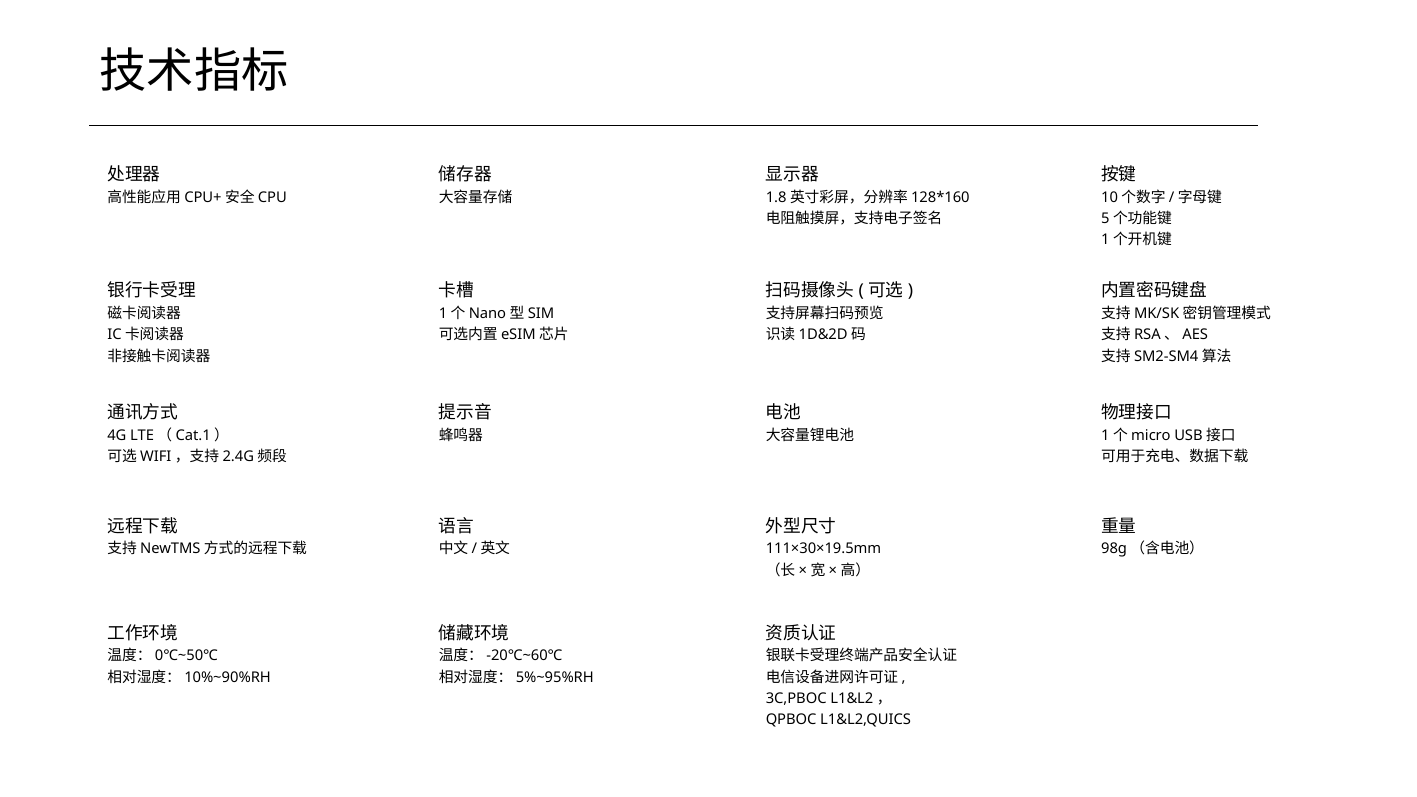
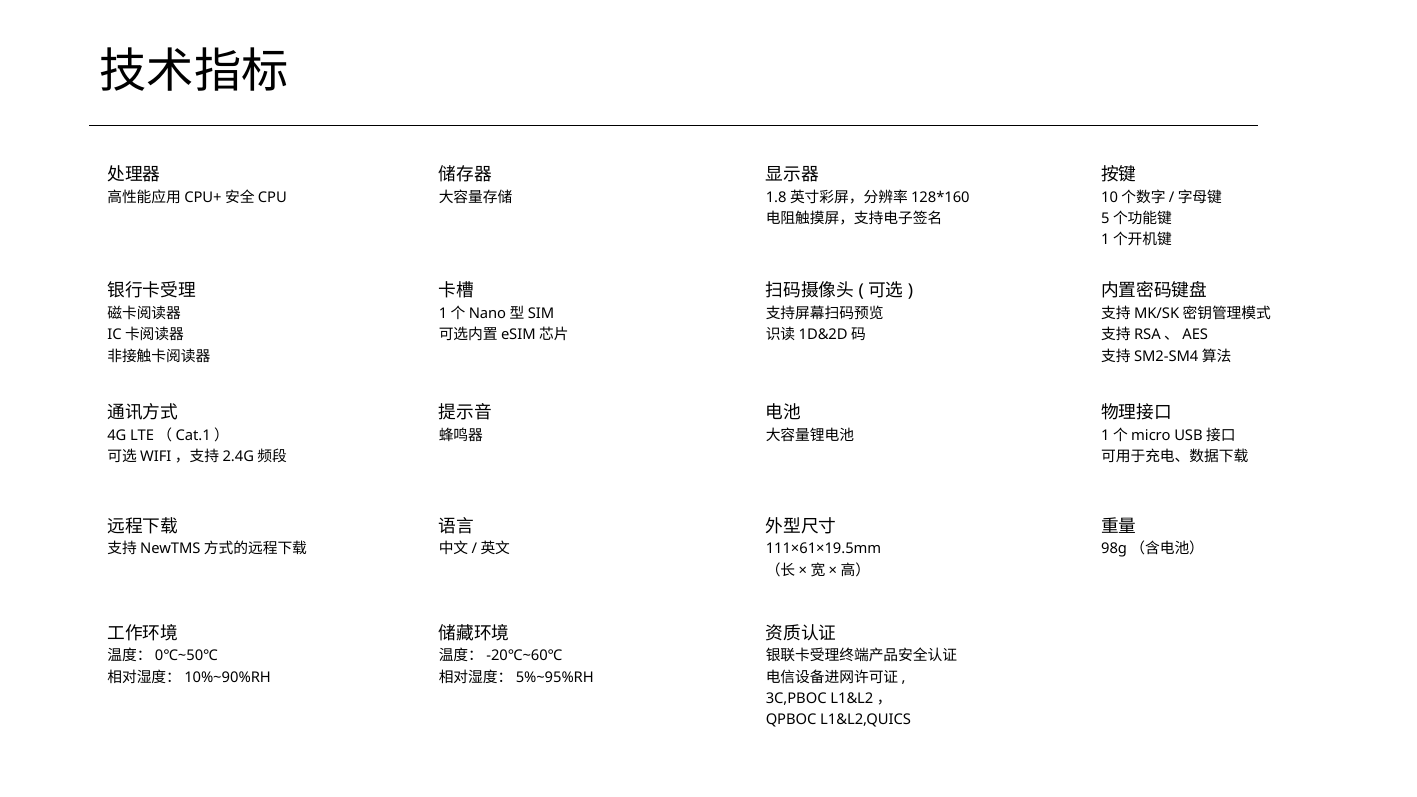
111×30×19.5mm: 111×30×19.5mm -> 111×61×19.5mm (824, 549)
